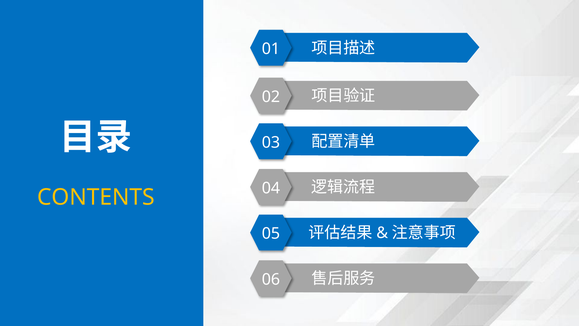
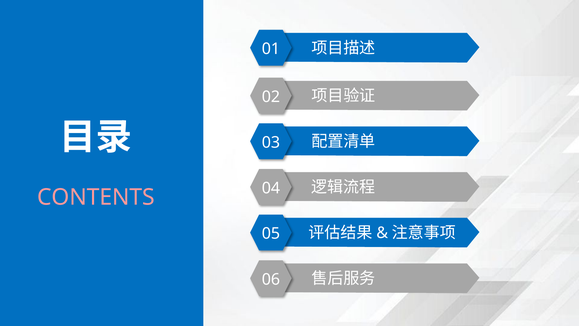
CONTENTS colour: yellow -> pink (96, 197)
